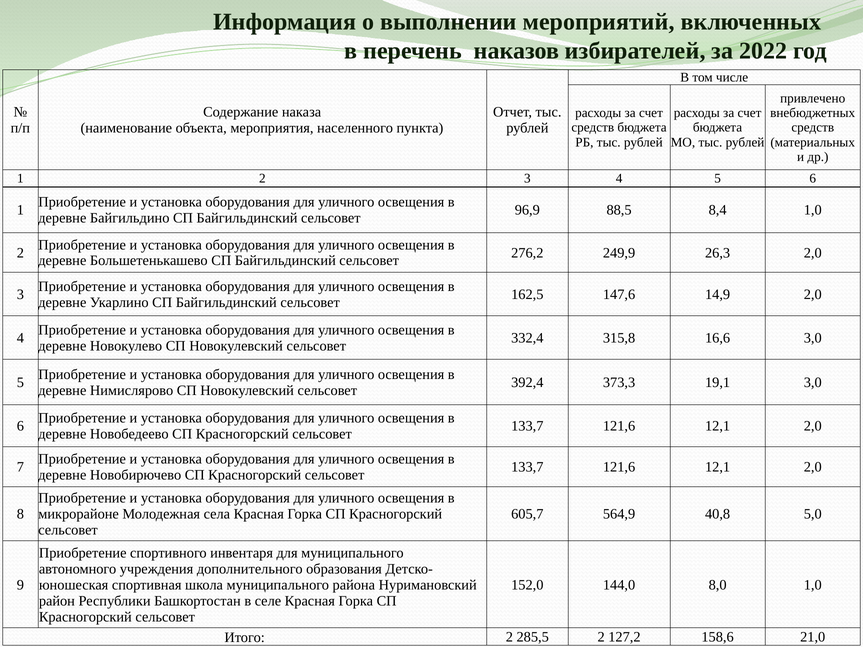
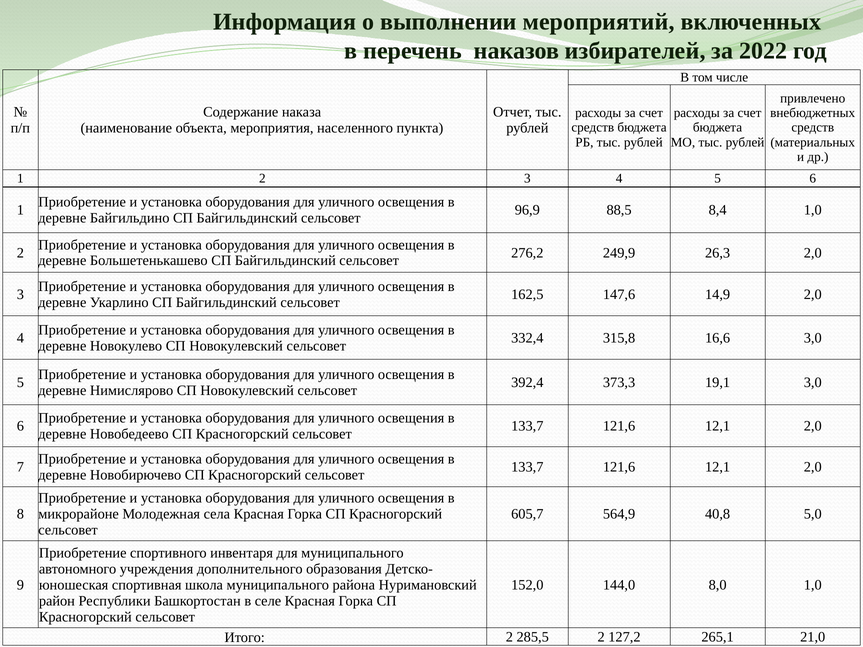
158,6: 158,6 -> 265,1 (718, 637)
